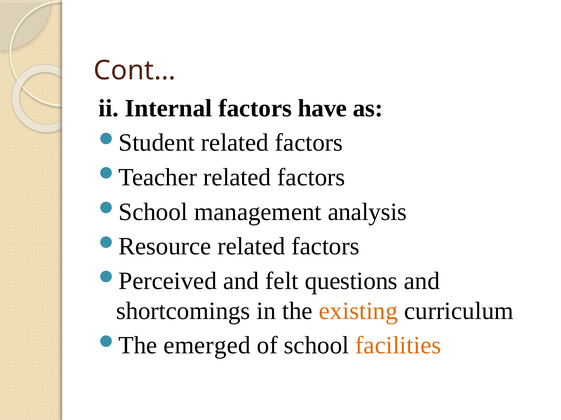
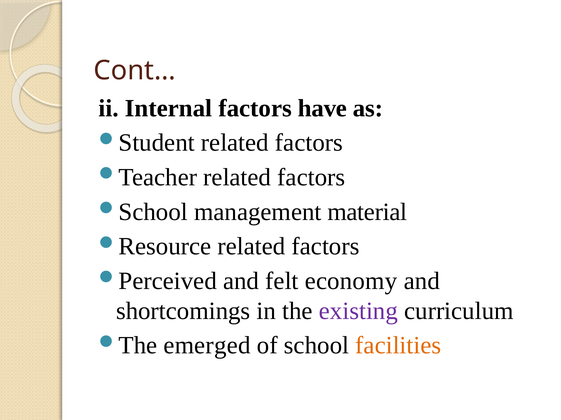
analysis: analysis -> material (367, 212)
questions: questions -> economy (351, 281)
existing colour: orange -> purple (358, 311)
